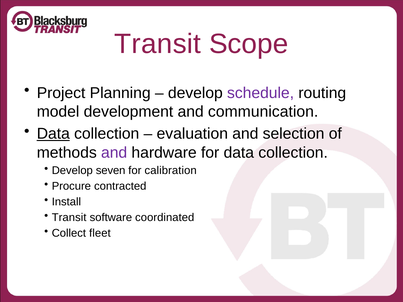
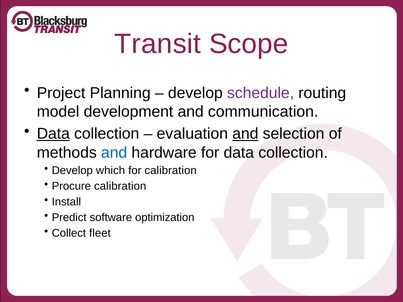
and underline: none -> present (245, 134)
and colour: purple -> blue (114, 153)
seven: seven -> which (111, 171)
Procure contracted: contracted -> calibration (120, 186)
Transit: Transit -> Predict (69, 218)
coordinated: coordinated -> optimization (165, 218)
